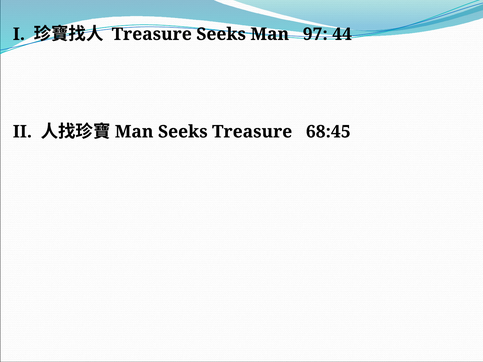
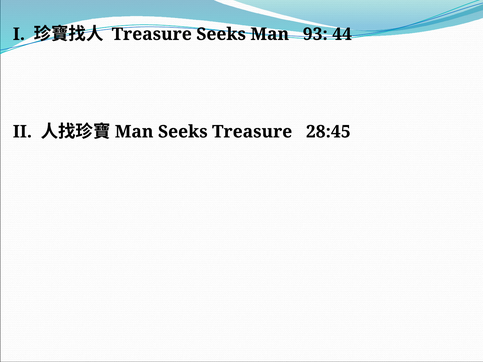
97: 97 -> 93 (315, 34)
68:45: 68:45 -> 28:45 (328, 132)
